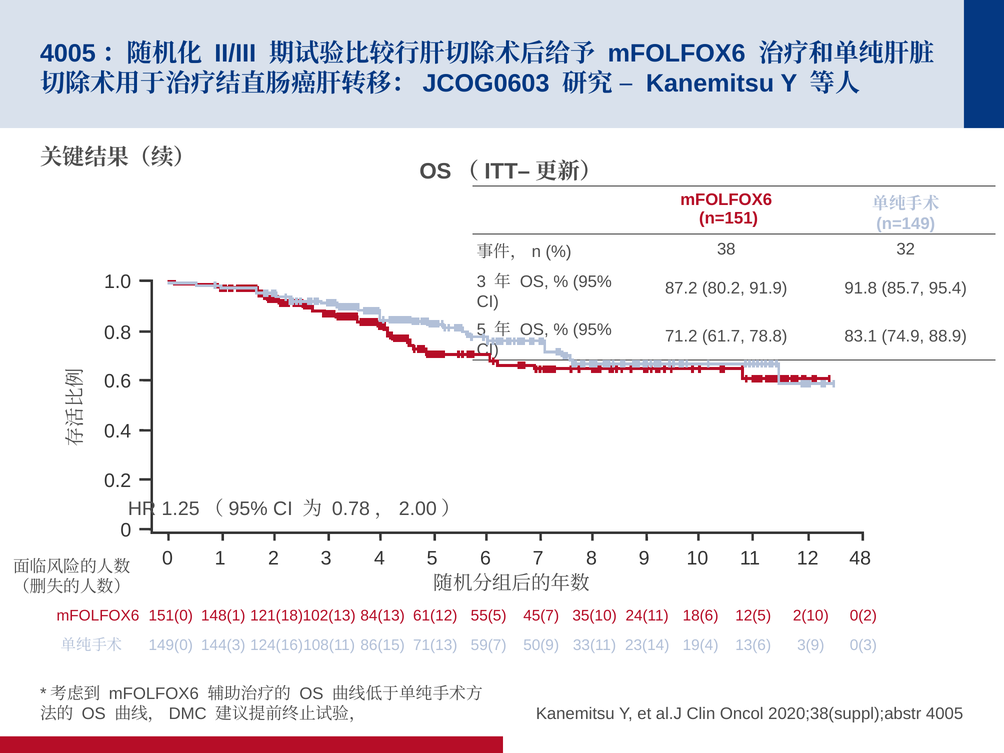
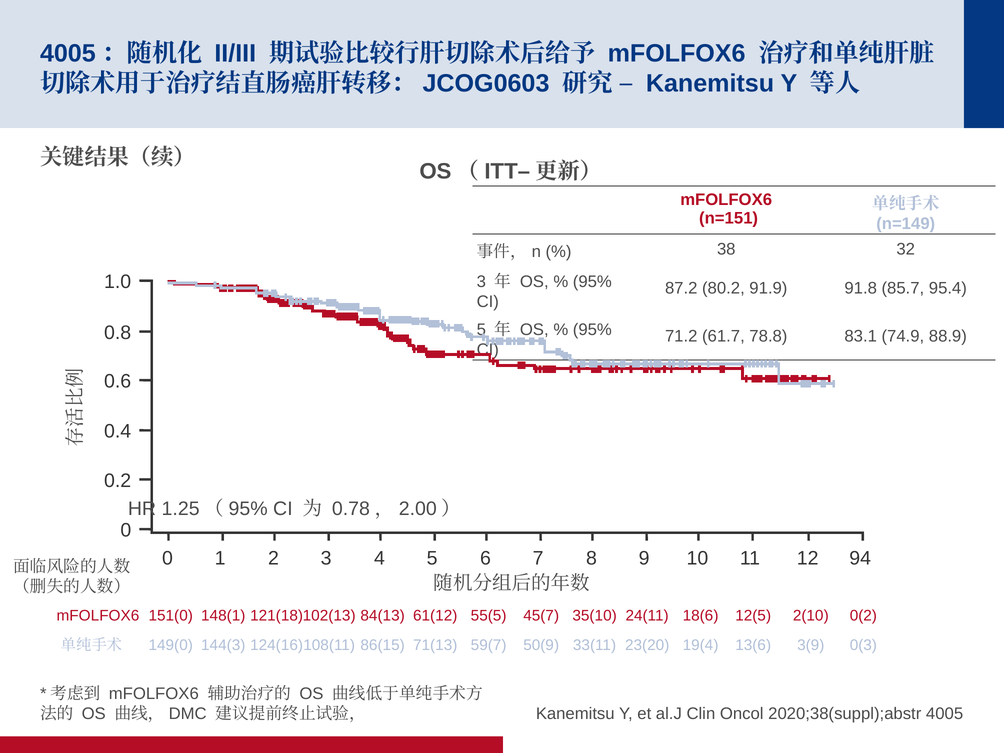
48: 48 -> 94 (860, 559)
23(14: 23(14 -> 23(20 (647, 645)
